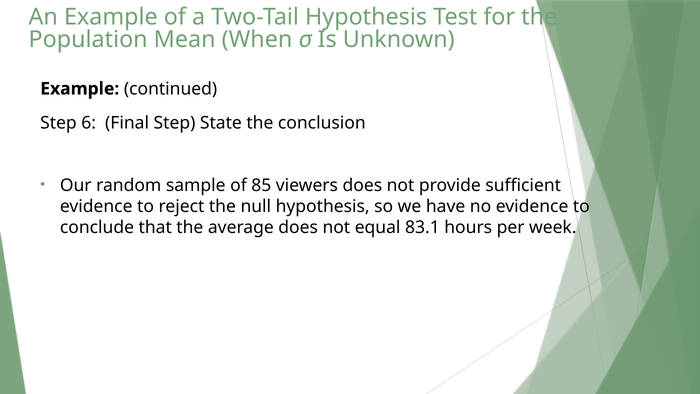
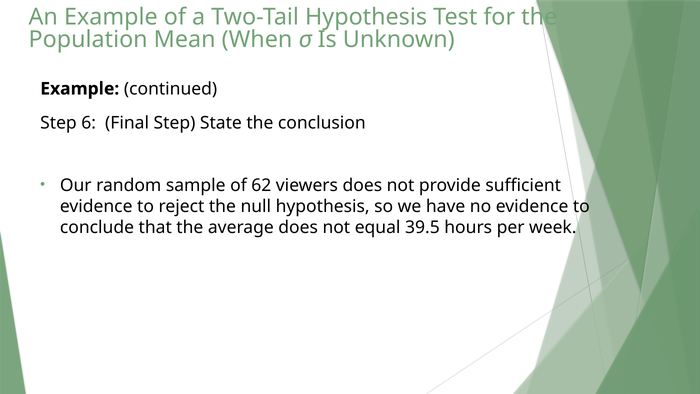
85: 85 -> 62 (261, 185)
83.1: 83.1 -> 39.5 (422, 227)
